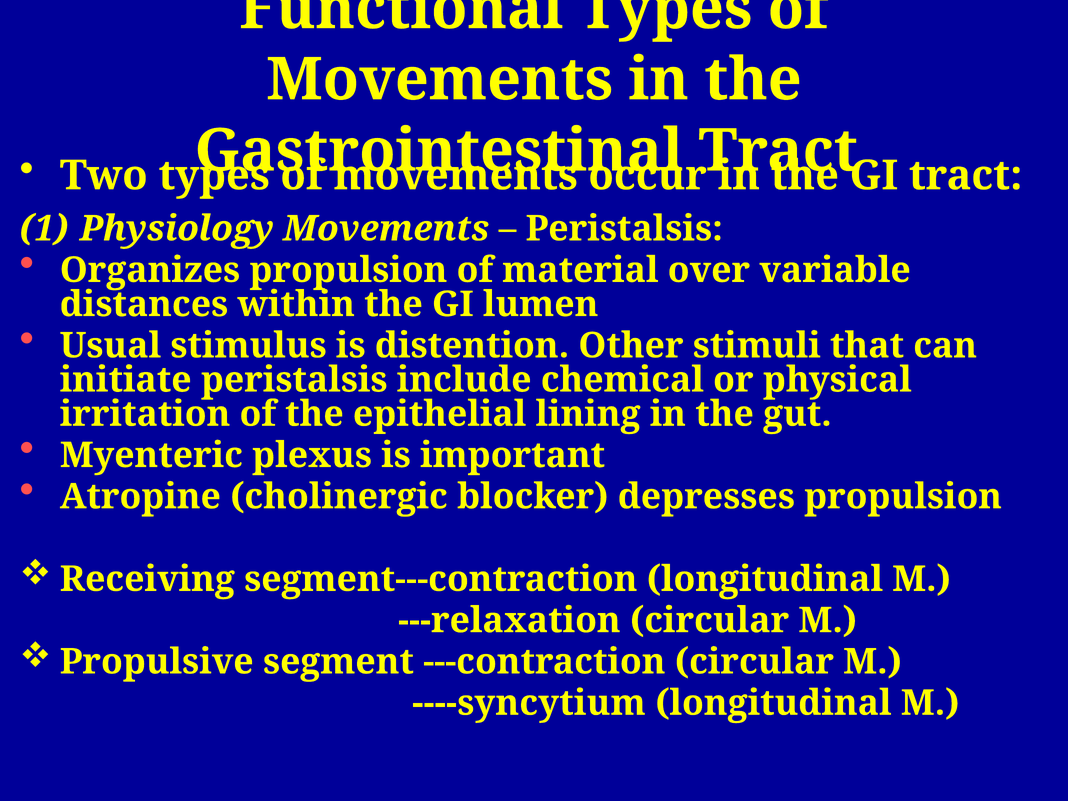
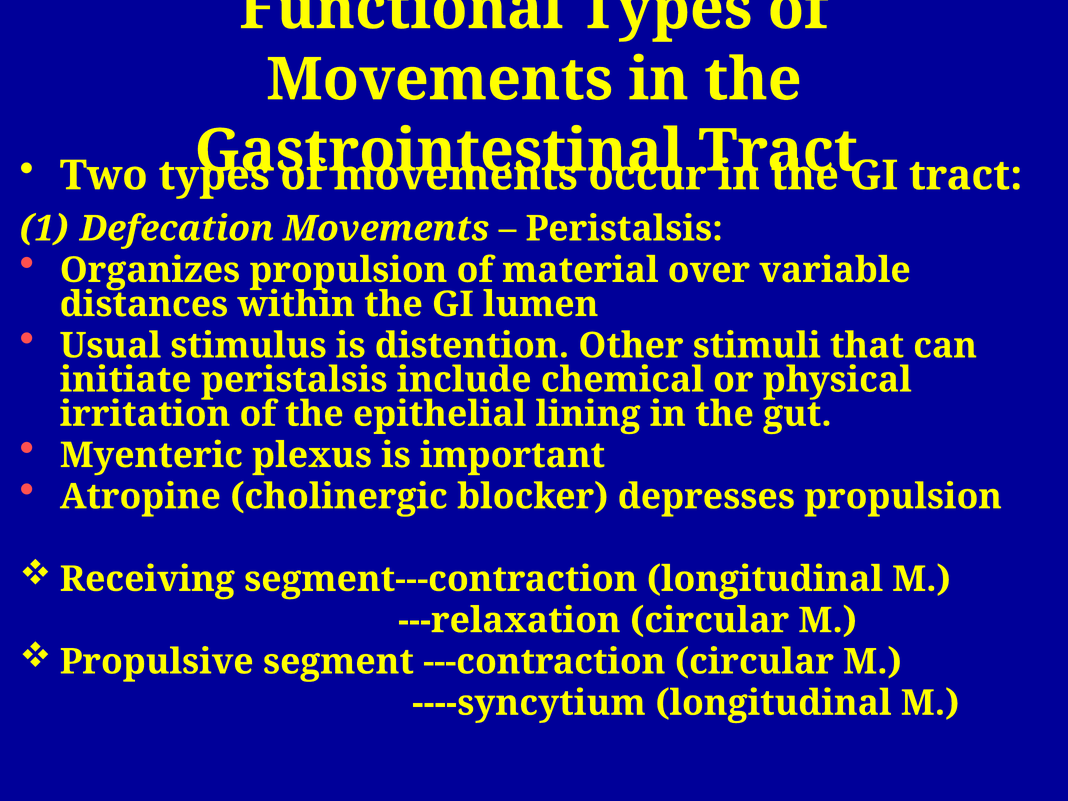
Physiology: Physiology -> Defecation (177, 229)
